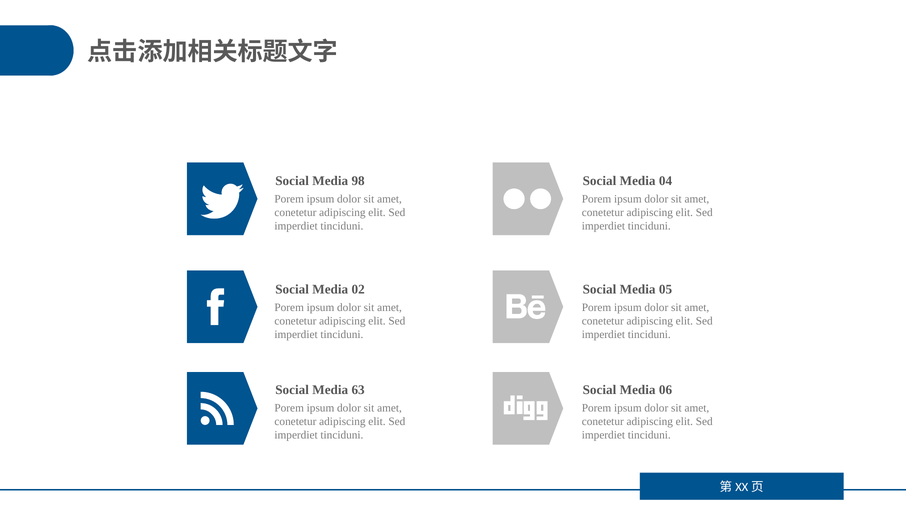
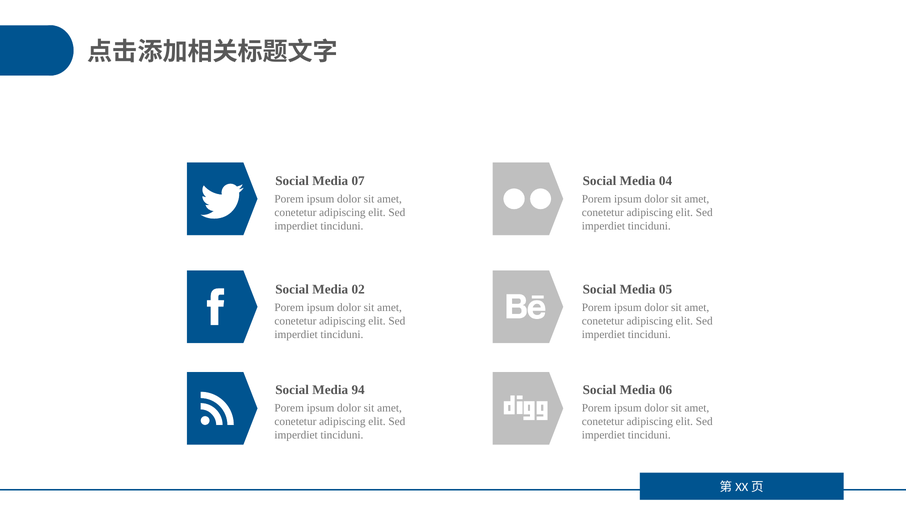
98: 98 -> 07 (358, 181)
63: 63 -> 94 (358, 390)
